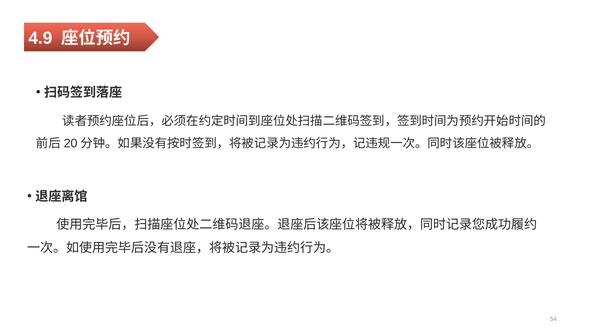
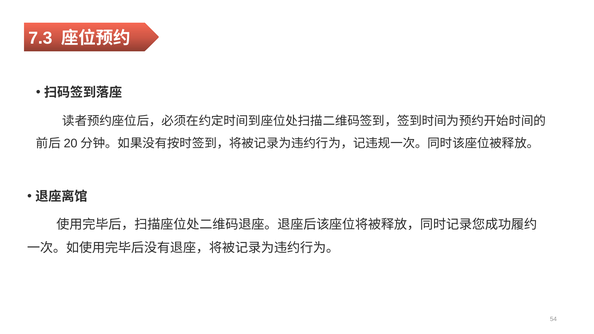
4.9: 4.9 -> 7.3 (40, 38)
